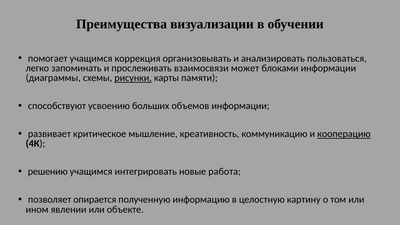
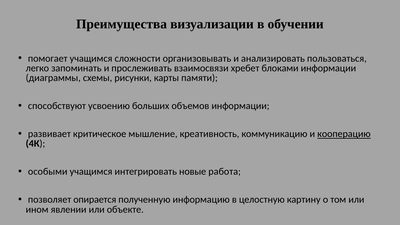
коррекция: коррекция -> сложности (138, 58)
может: может -> хребет (245, 68)
рисунки underline: present -> none (133, 78)
решению: решению -> особыми (48, 172)
